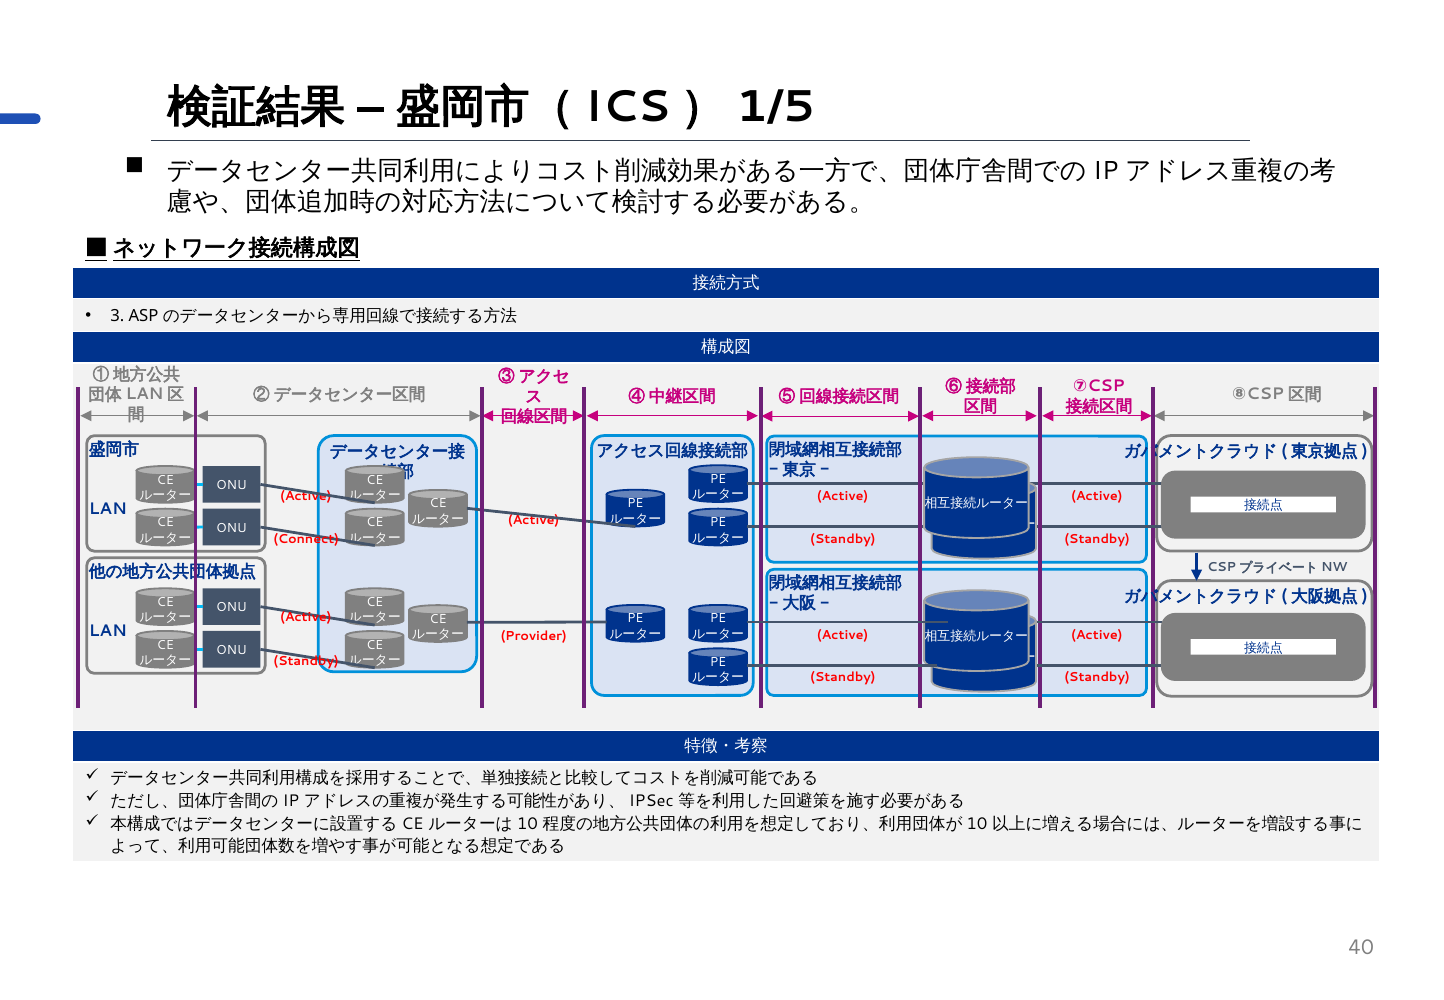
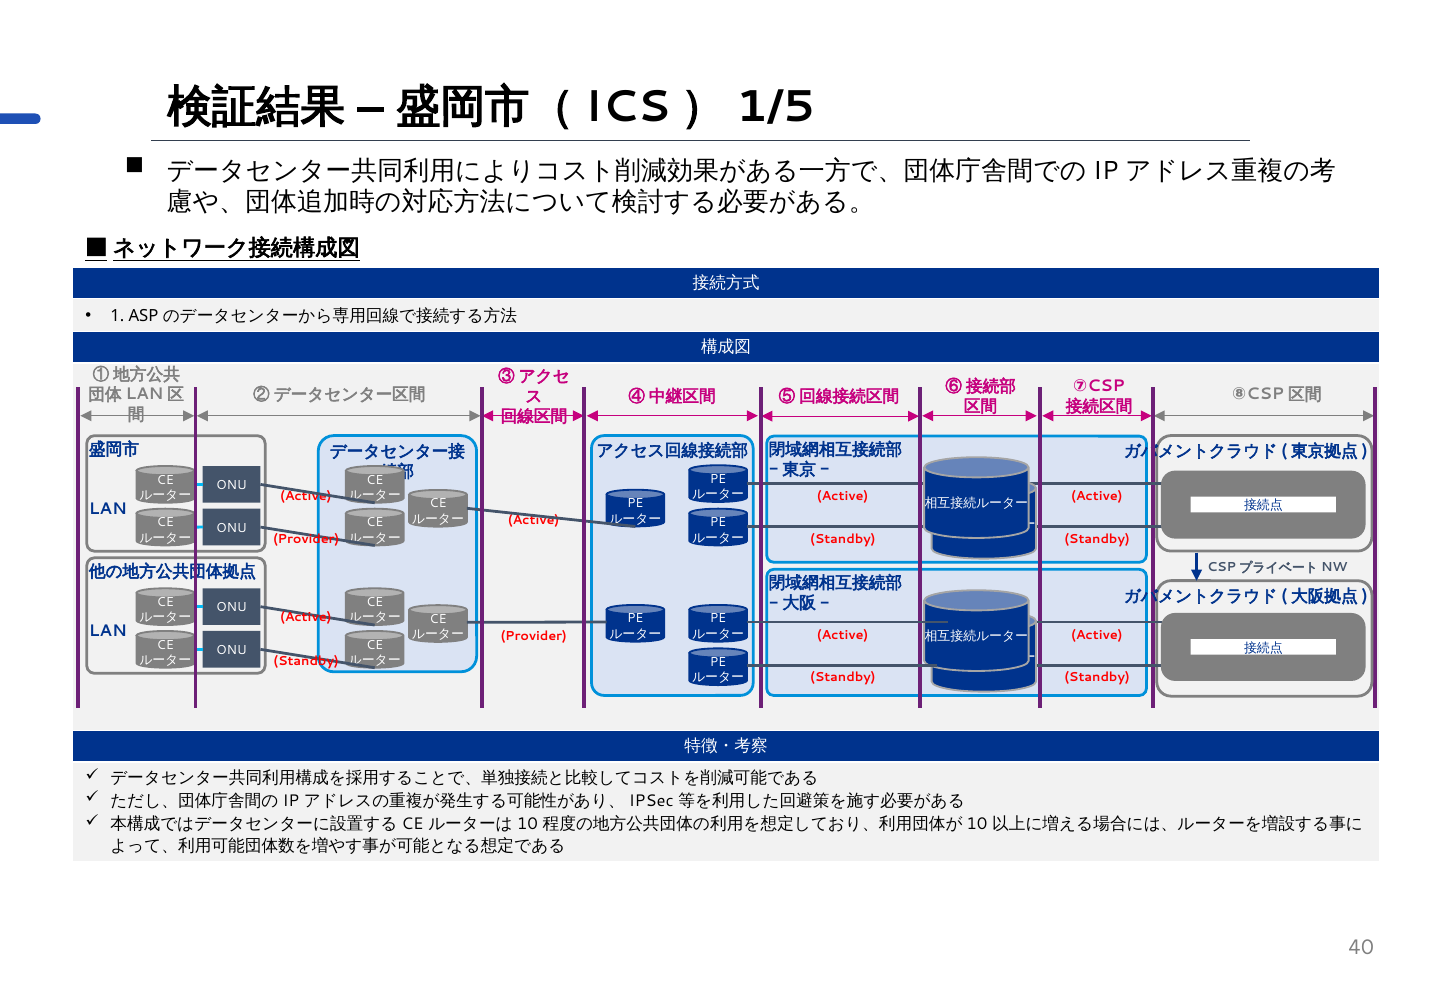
3: 3 -> 1 (117, 316)
Connect: Connect -> Provider (306, 539)
